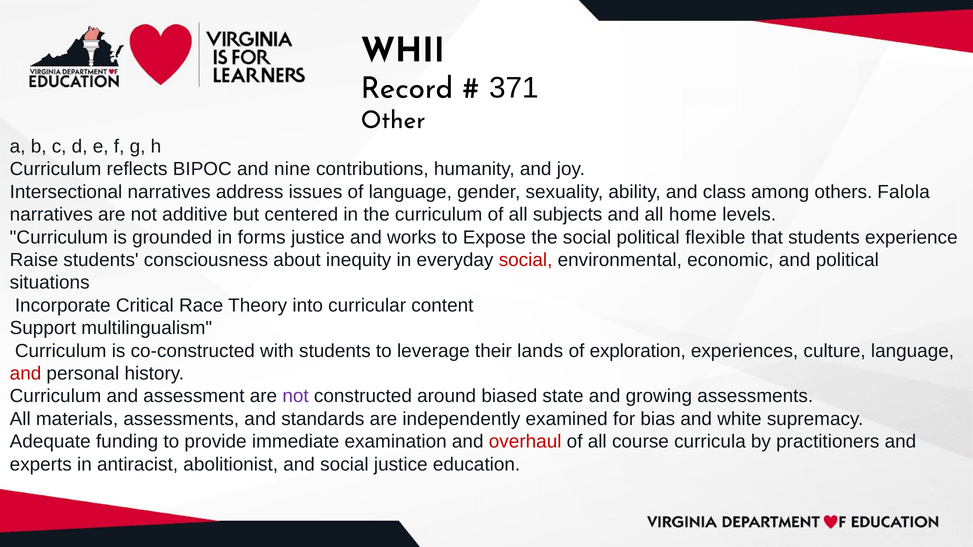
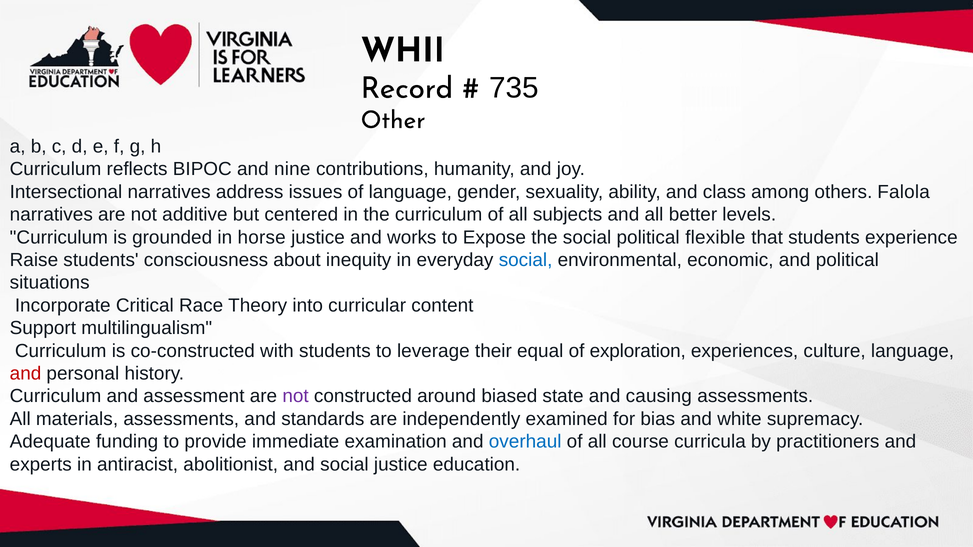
371: 371 -> 735 (514, 88)
home: home -> better (693, 215)
forms: forms -> horse (262, 237)
social colour: red -> blue (526, 260)
lands: lands -> equal (540, 351)
growing: growing -> causing (659, 396)
overhaul colour: red -> blue (525, 442)
